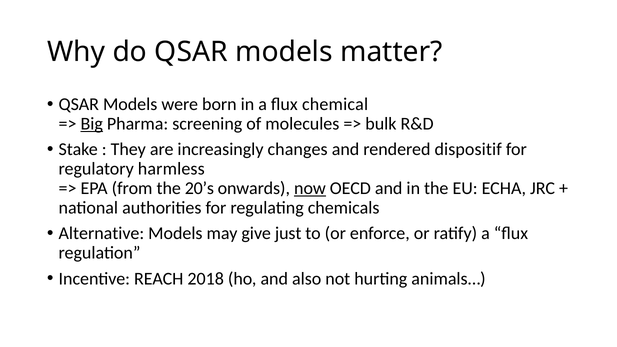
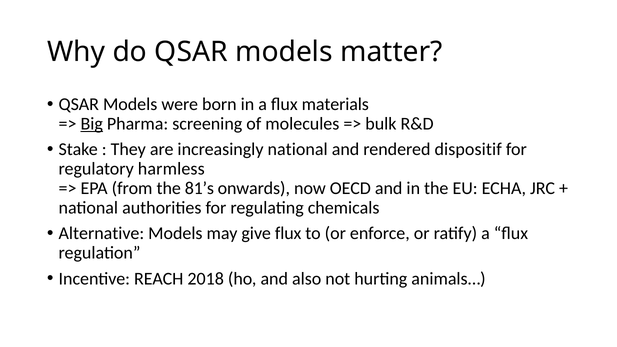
chemical: chemical -> materials (335, 104)
increasingly changes: changes -> national (298, 150)
20’s: 20’s -> 81’s (199, 188)
now underline: present -> none (310, 188)
give just: just -> flux (288, 234)
